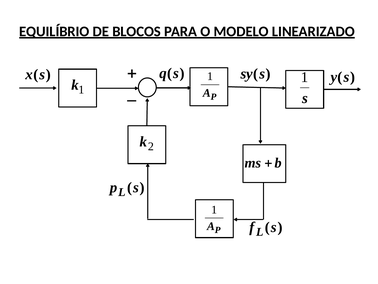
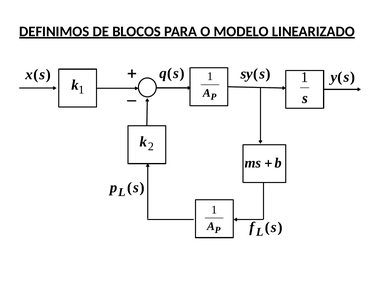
EQUILÍBRIO: EQUILÍBRIO -> DEFINIMOS (54, 31)
